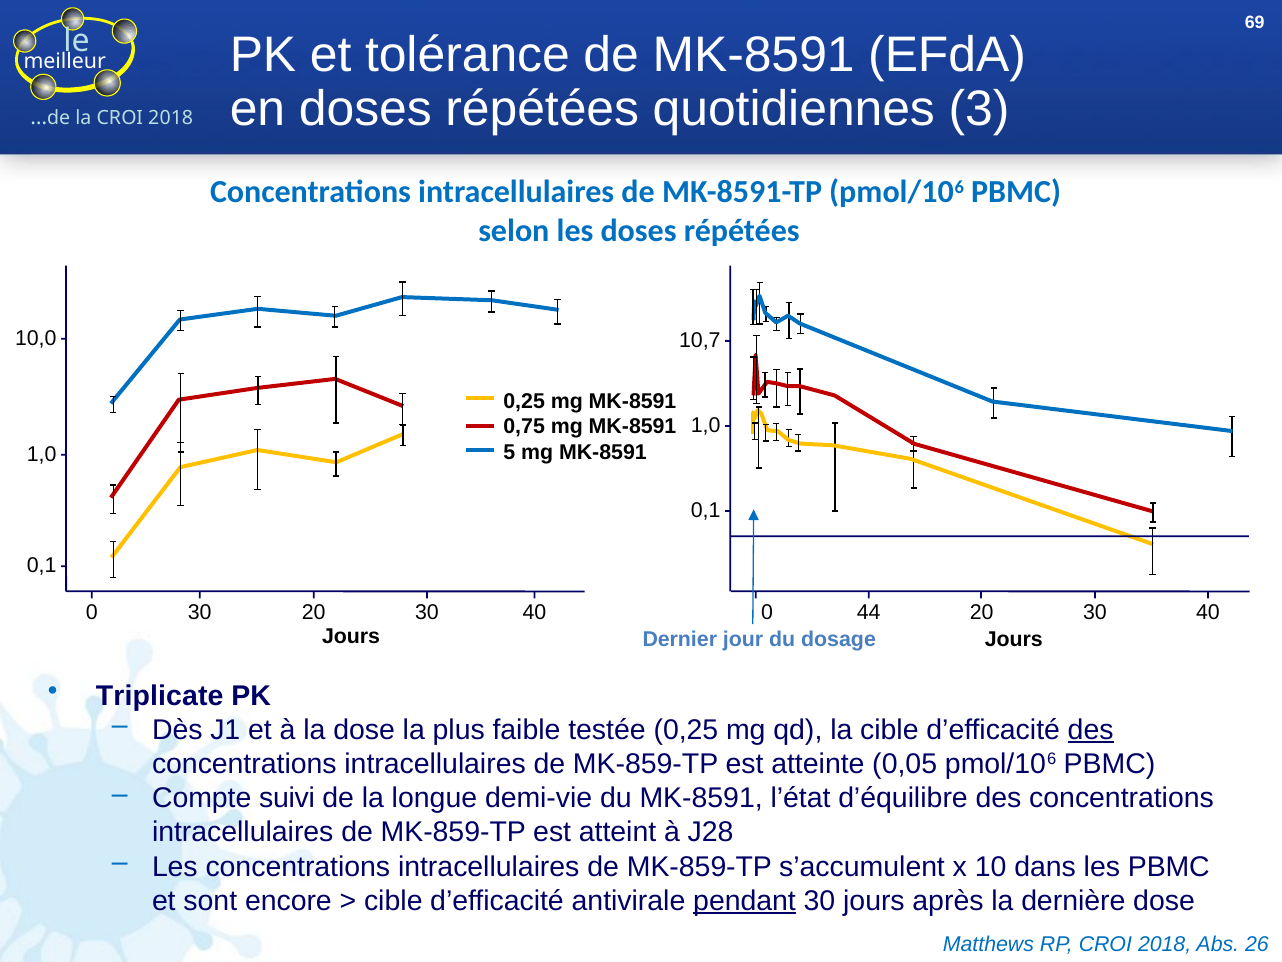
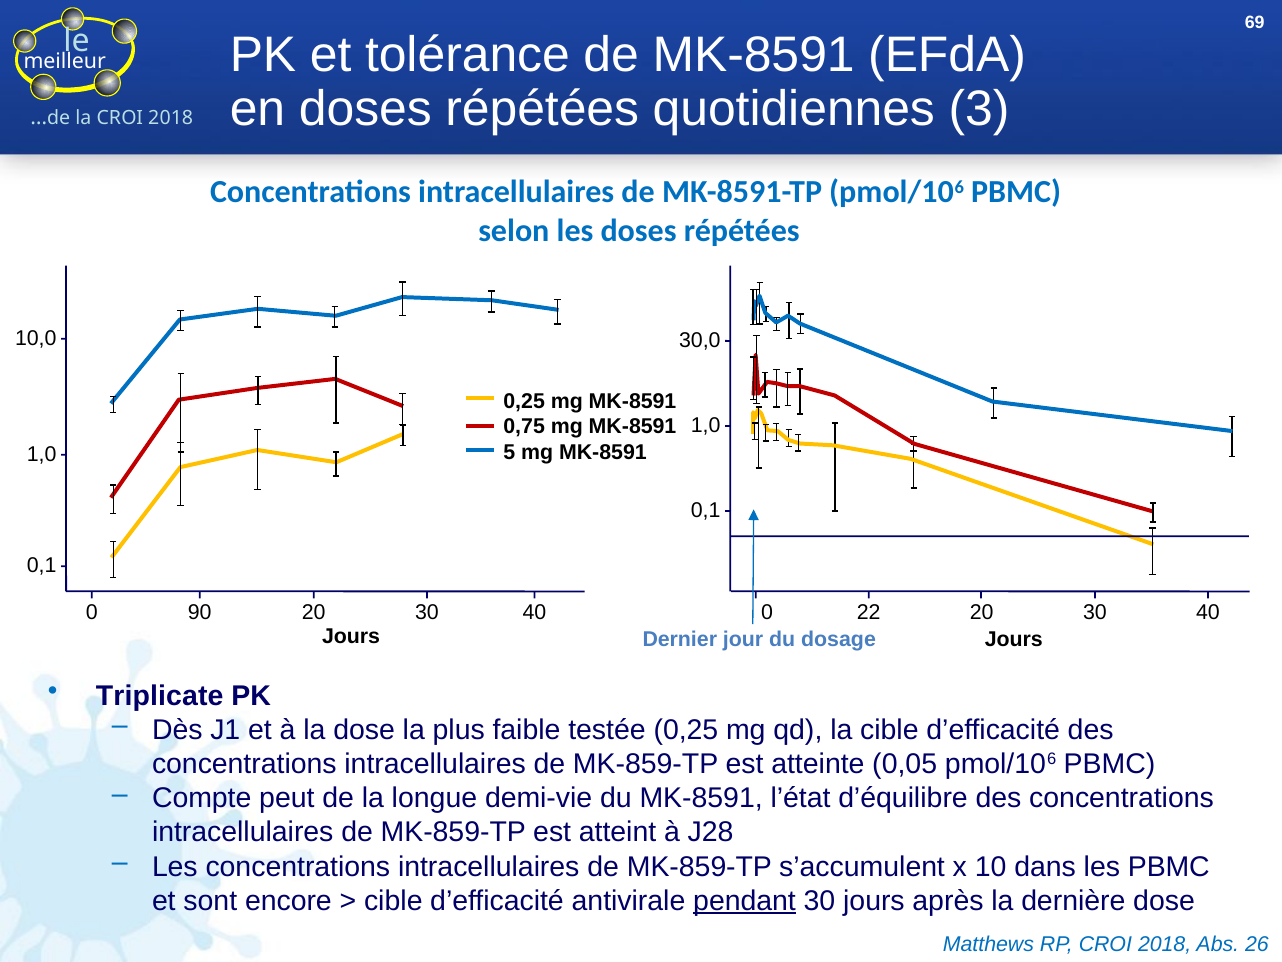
10,7: 10,7 -> 30,0 (700, 340)
0 30: 30 -> 90 (200, 612)
44: 44 -> 22 (869, 612)
des underline: present -> none (1091, 730)
suivi: suivi -> peut (287, 798)
